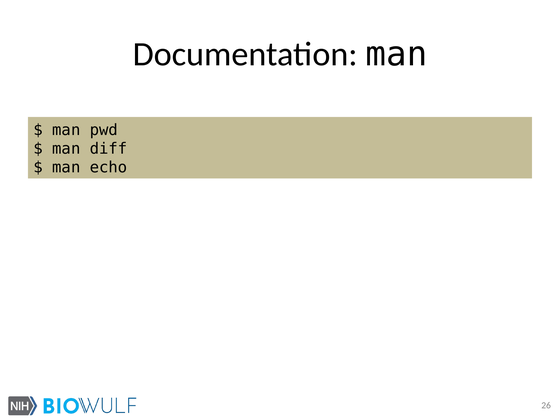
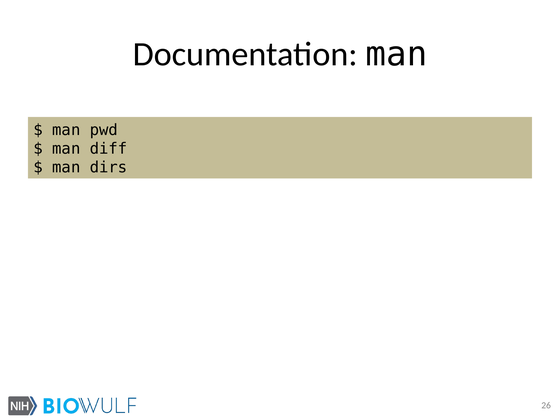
echo: echo -> dirs (109, 167)
